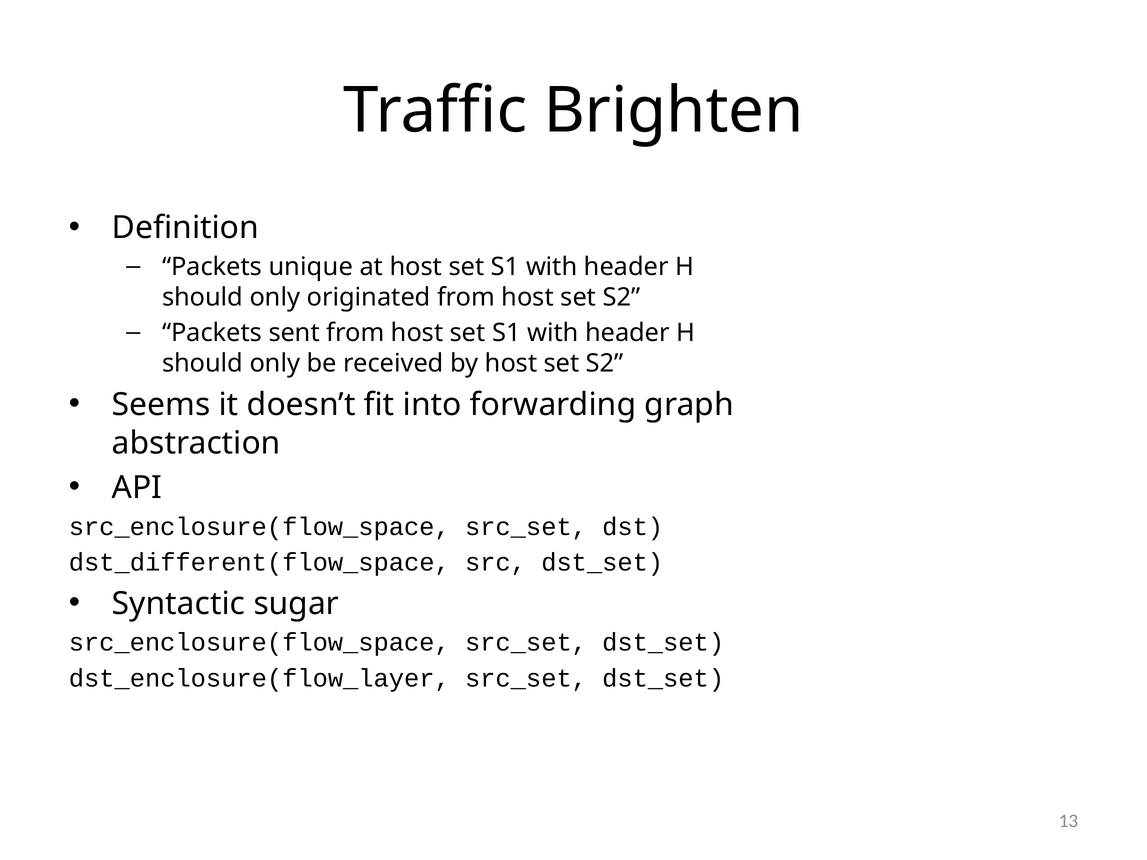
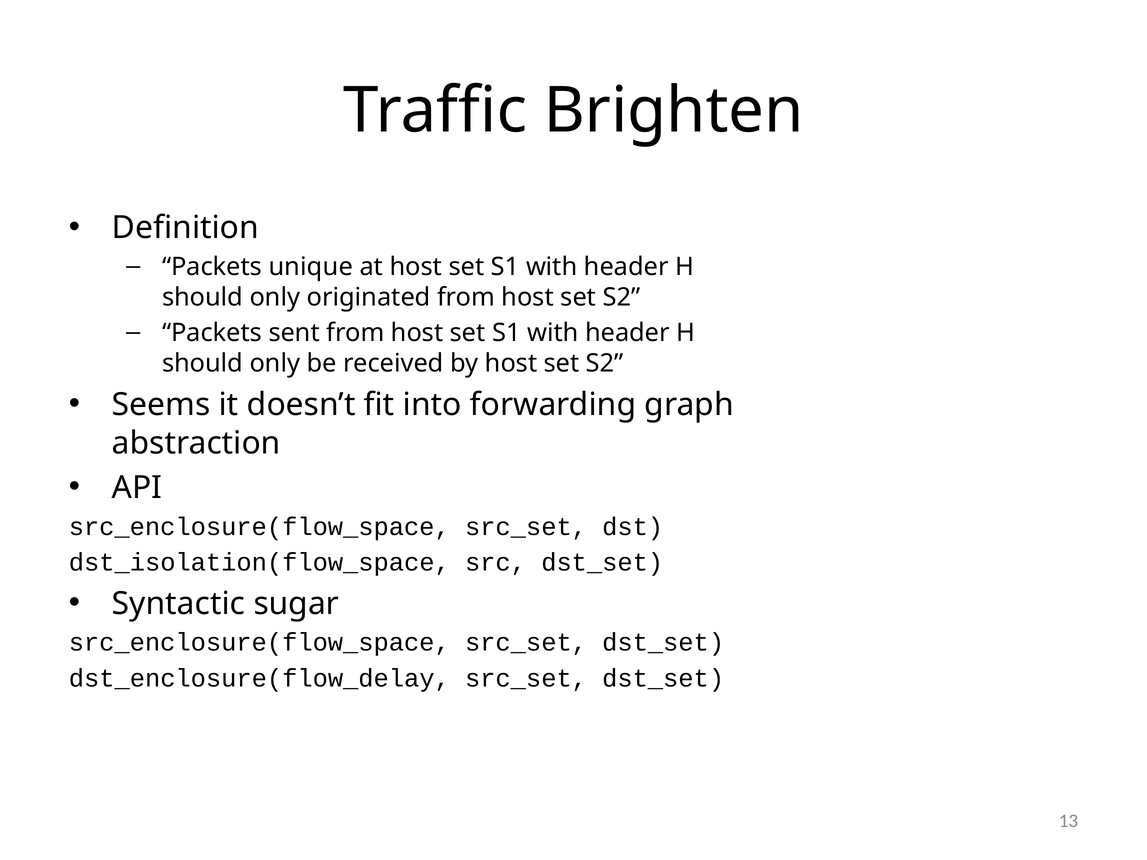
dst_different(flow_space: dst_different(flow_space -> dst_isolation(flow_space (259, 562)
dst_enclosure(flow_layer: dst_enclosure(flow_layer -> dst_enclosure(flow_delay (259, 678)
